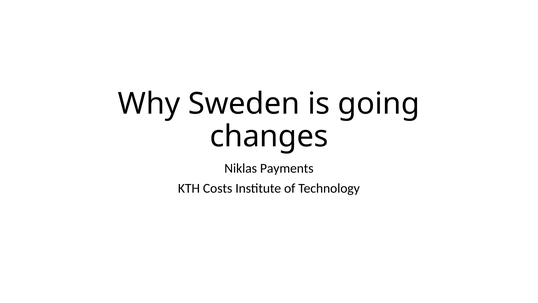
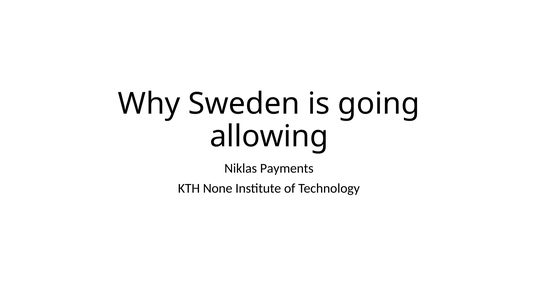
changes: changes -> allowing (269, 136)
Costs: Costs -> None (218, 188)
